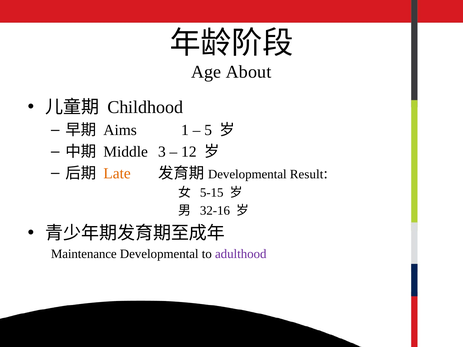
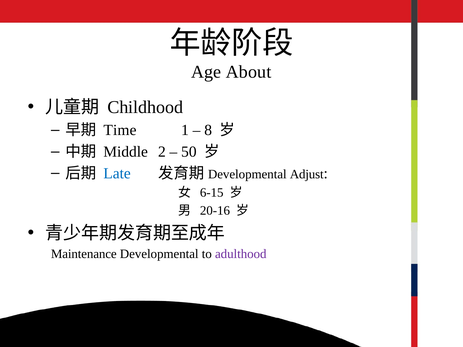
Aims: Aims -> Time (120, 130)
5: 5 -> 8 (208, 130)
3: 3 -> 2 (162, 152)
12: 12 -> 50 (189, 152)
Late colour: orange -> blue (117, 173)
Result: Result -> Adjust (307, 174)
5-15: 5-15 -> 6-15 (212, 193)
32-16: 32-16 -> 20-16 (215, 211)
